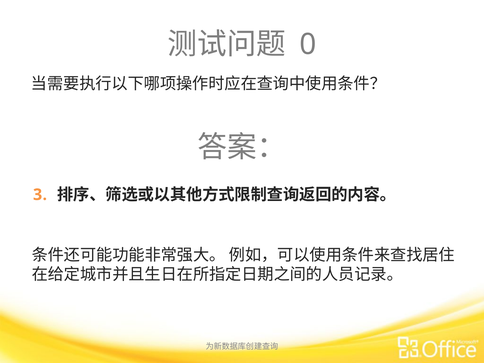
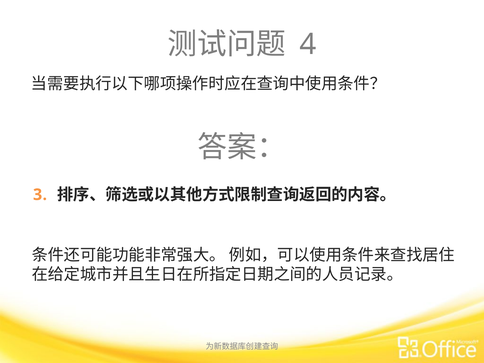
0: 0 -> 4 (308, 44)
